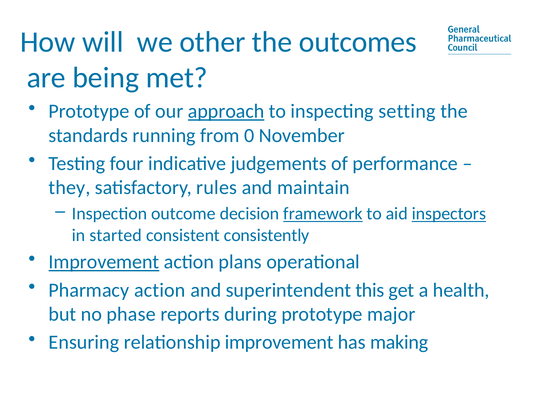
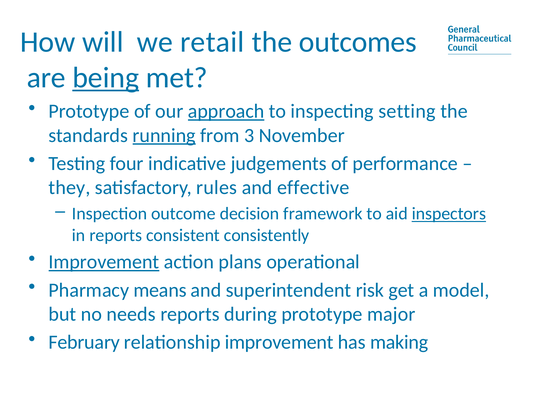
other: other -> retail (212, 42)
being underline: none -> present (106, 78)
running underline: none -> present (164, 136)
0: 0 -> 3 (249, 136)
maintain: maintain -> effective (313, 188)
framework underline: present -> none (323, 214)
in started: started -> reports (116, 235)
Pharmacy action: action -> means (160, 290)
this: this -> risk (370, 290)
health: health -> model (461, 290)
phase: phase -> needs (131, 314)
Ensuring: Ensuring -> February (84, 343)
